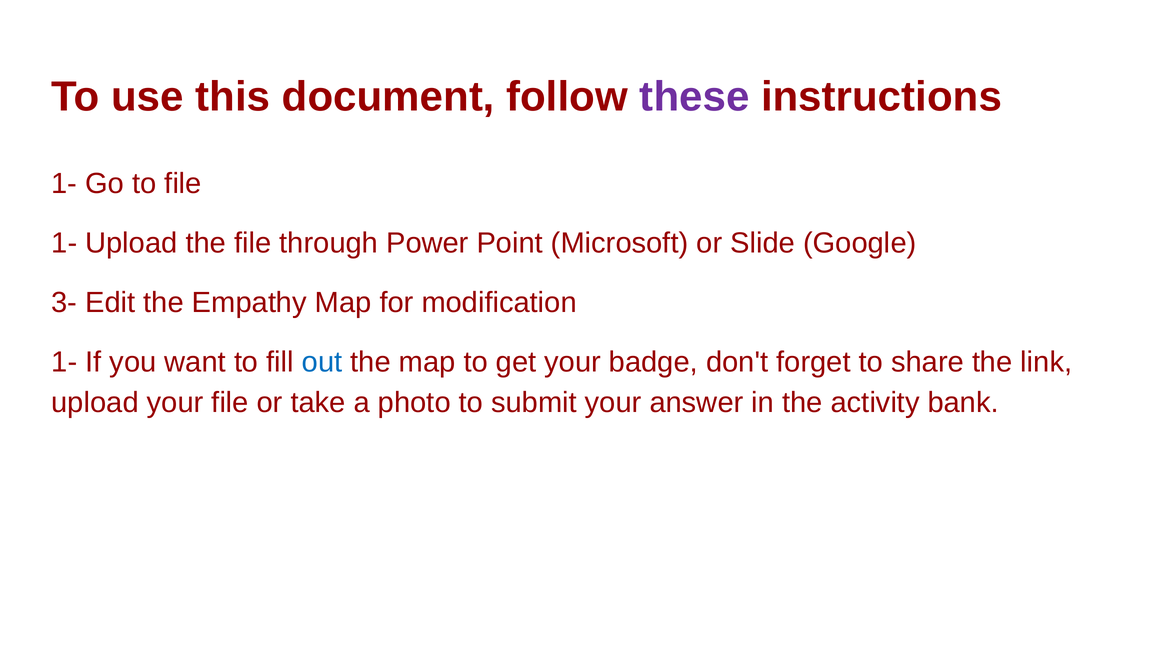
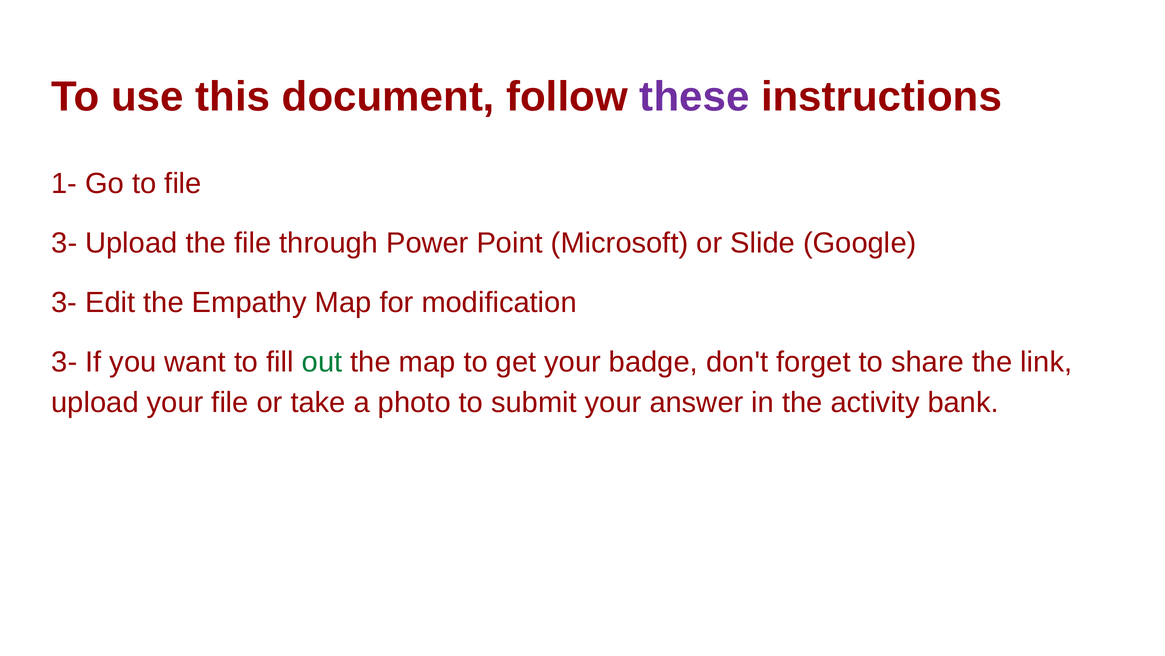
1-: 1- -> 3- (64, 243)
1-: 1- -> 3- (64, 362)
out colour: blue -> green (322, 362)
